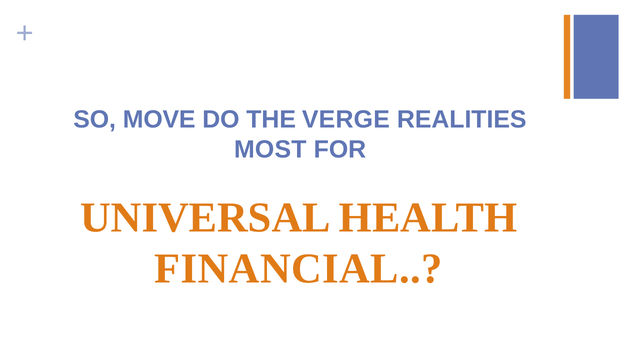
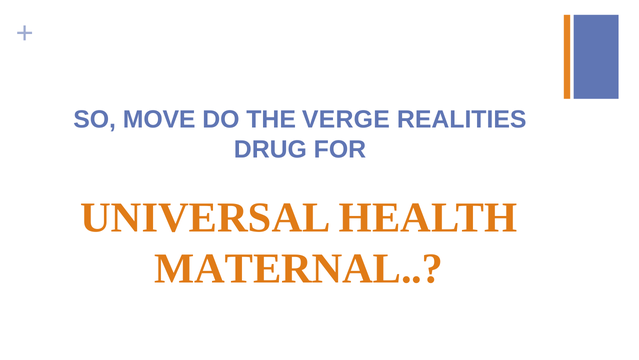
MOST: MOST -> DRUG (270, 149)
FINANCIAL: FINANCIAL -> MATERNAL (299, 268)
